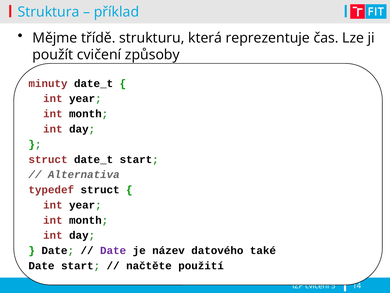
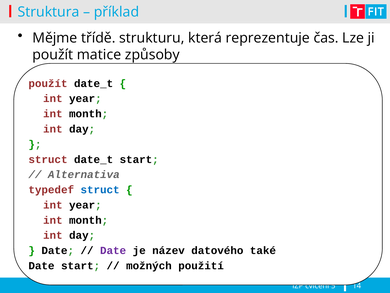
použít cvičení: cvičení -> matice (99, 55)
minuty: minuty -> použít (48, 83)
struct colour: black -> blue (100, 190)
načtěte: načtěte -> možných (149, 265)
